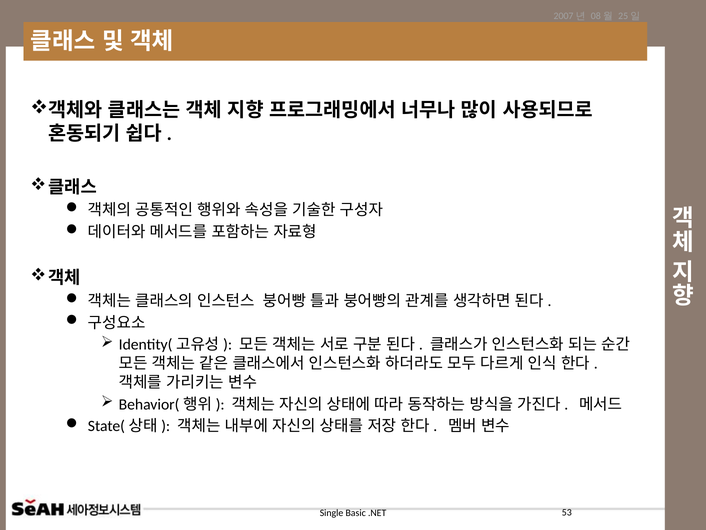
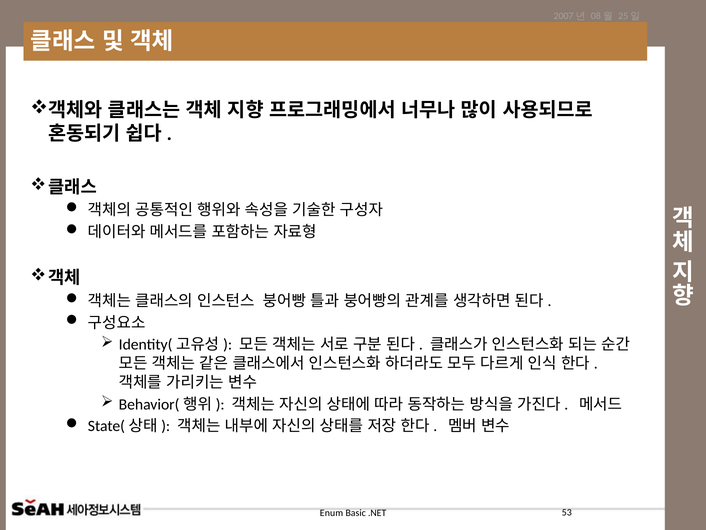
Single: Single -> Enum (331, 513)
